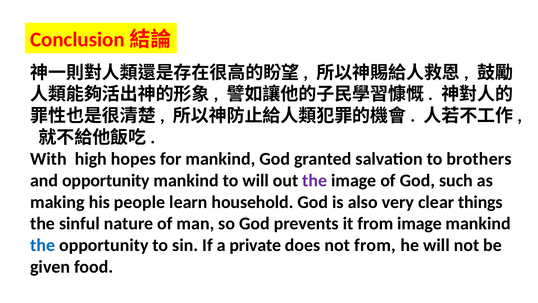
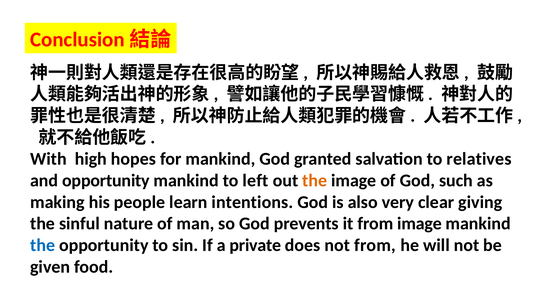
brothers: brothers -> relatives (479, 159)
to will: will -> left (256, 180)
the colour: purple -> orange (315, 180)
household: household -> intentions (252, 202)
things: things -> giving (480, 202)
